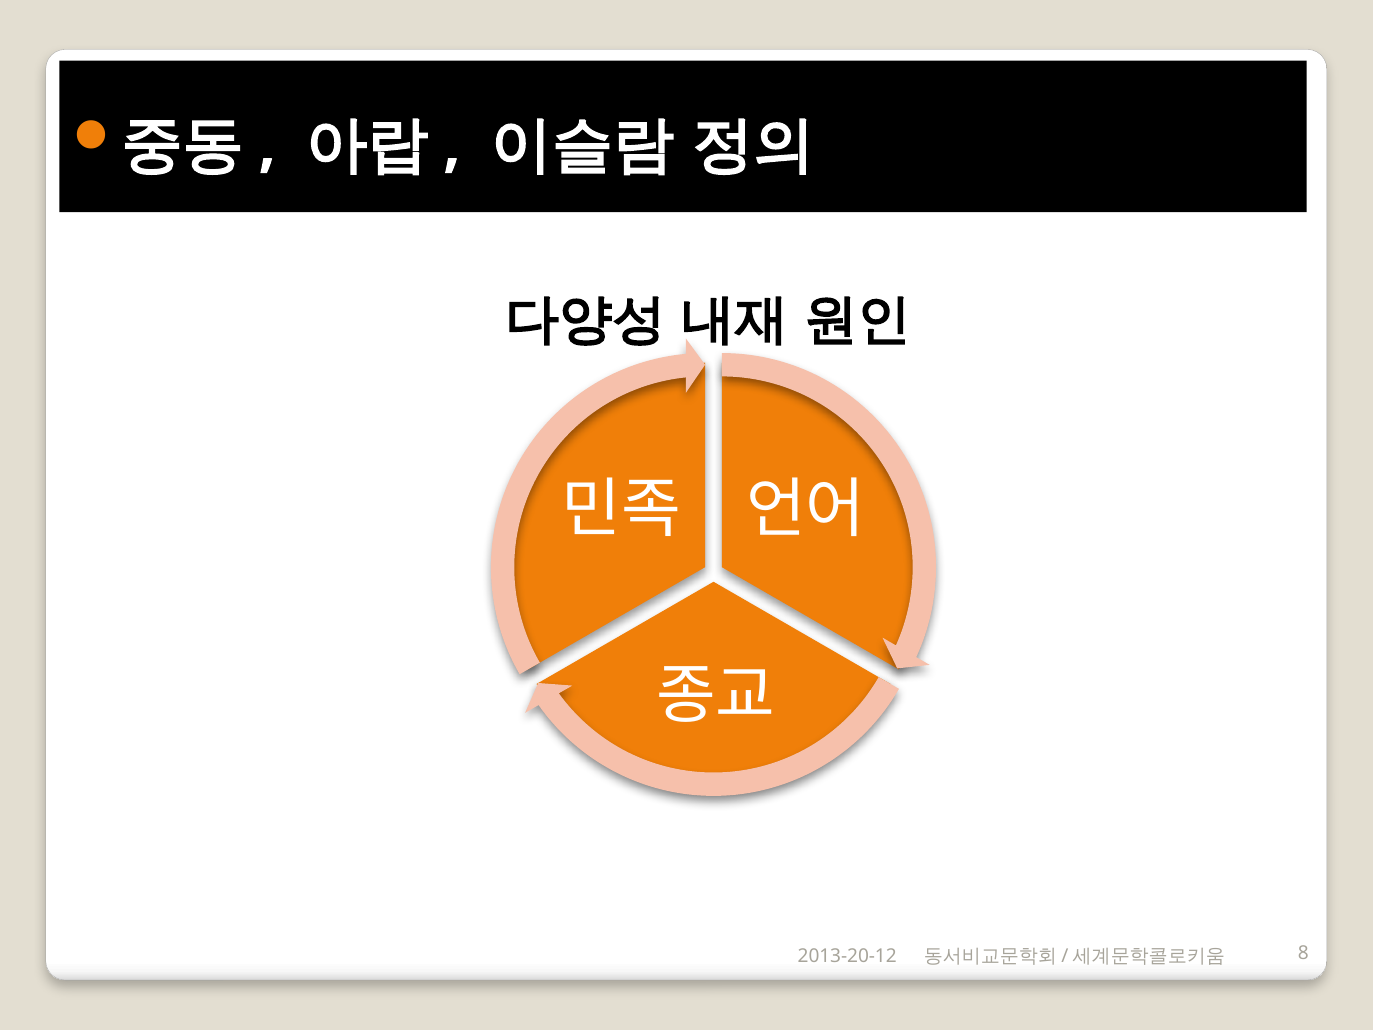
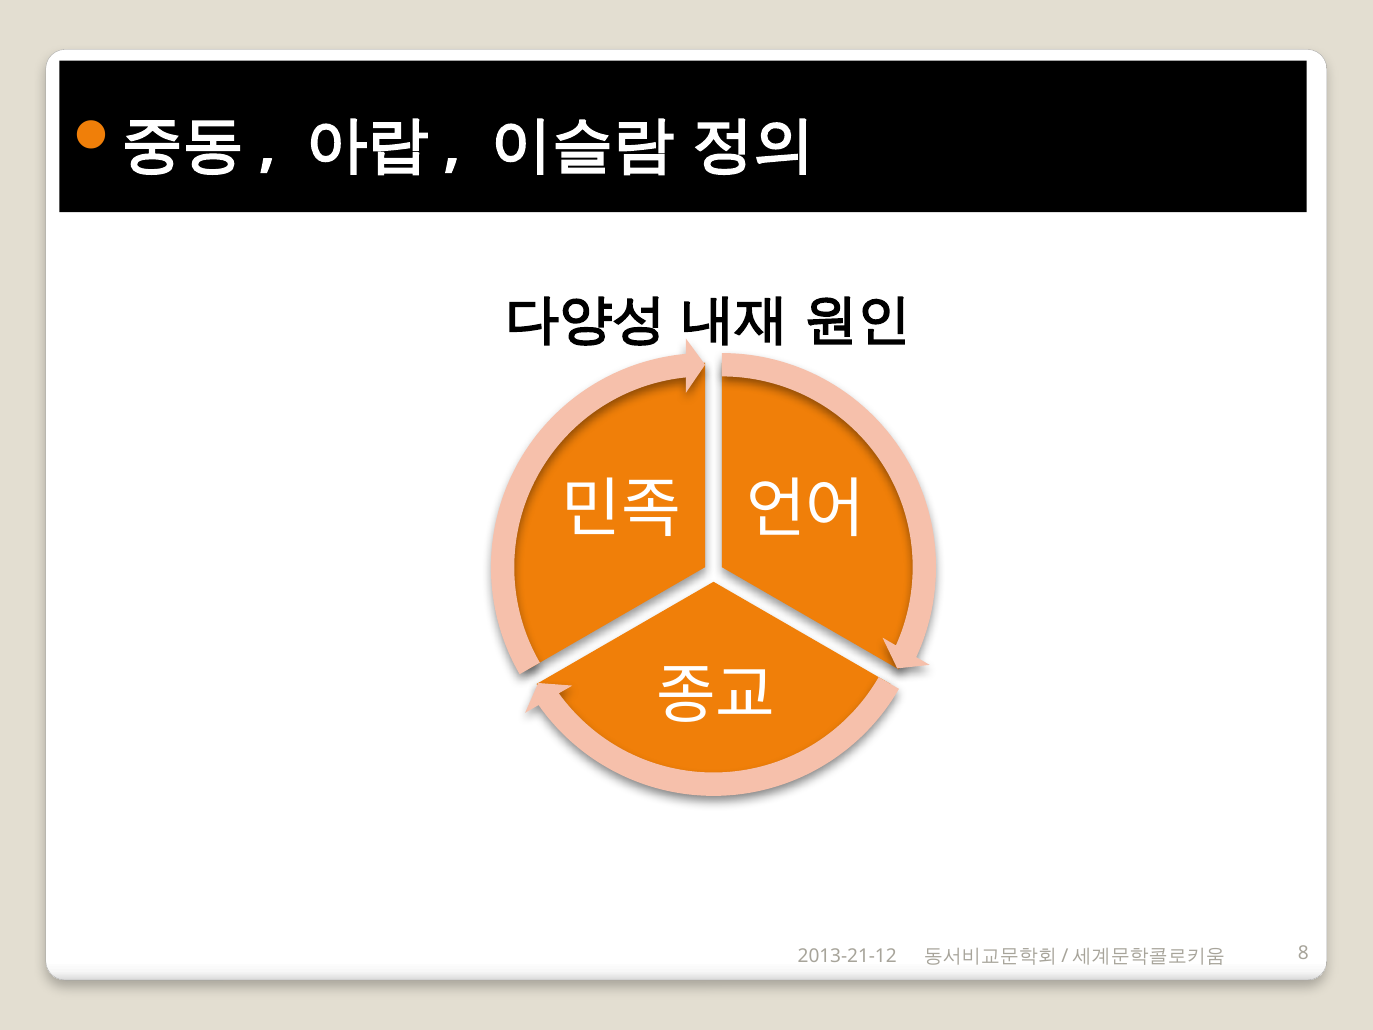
2013-20-12: 2013-20-12 -> 2013-21-12 (847, 956)
